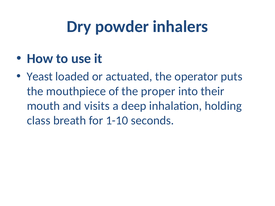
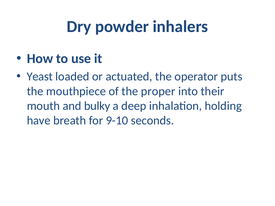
visits: visits -> bulky (97, 106)
class: class -> have (39, 121)
1-10: 1-10 -> 9-10 (117, 121)
